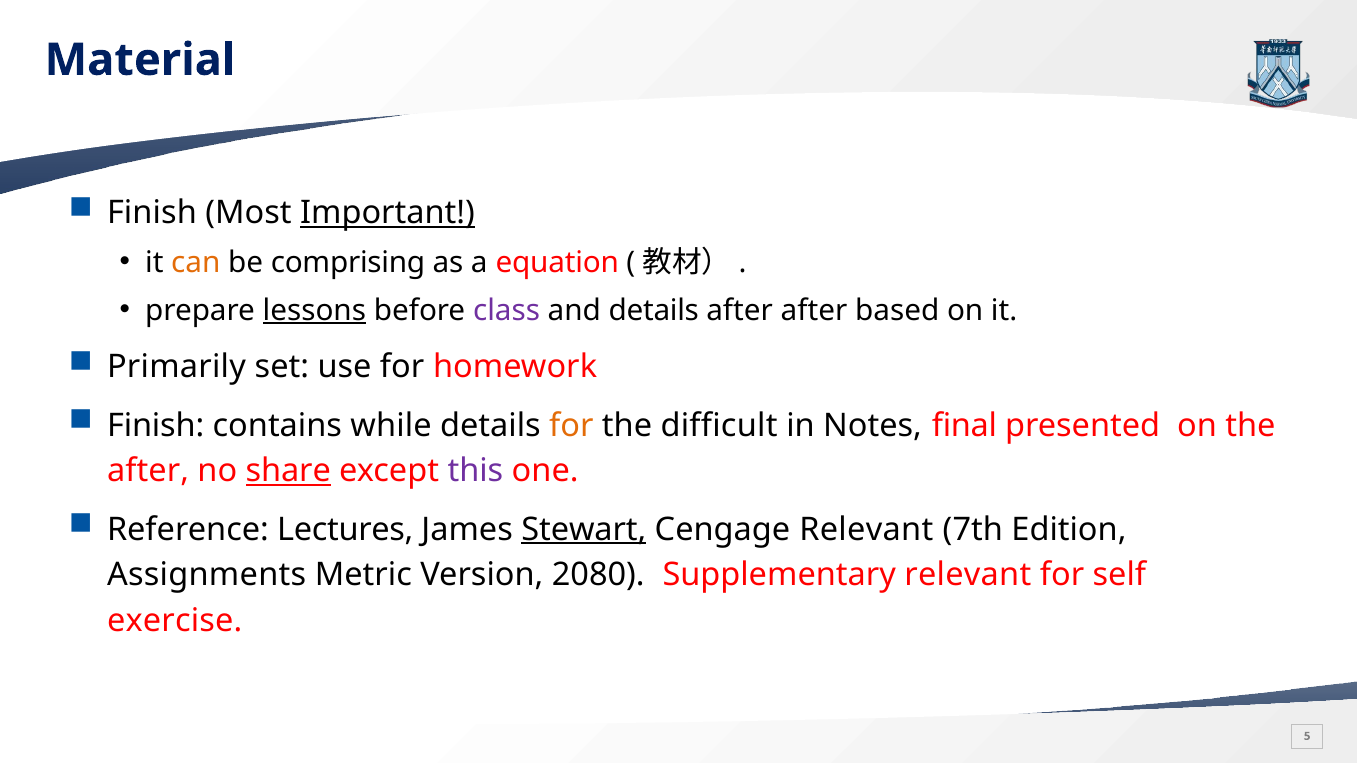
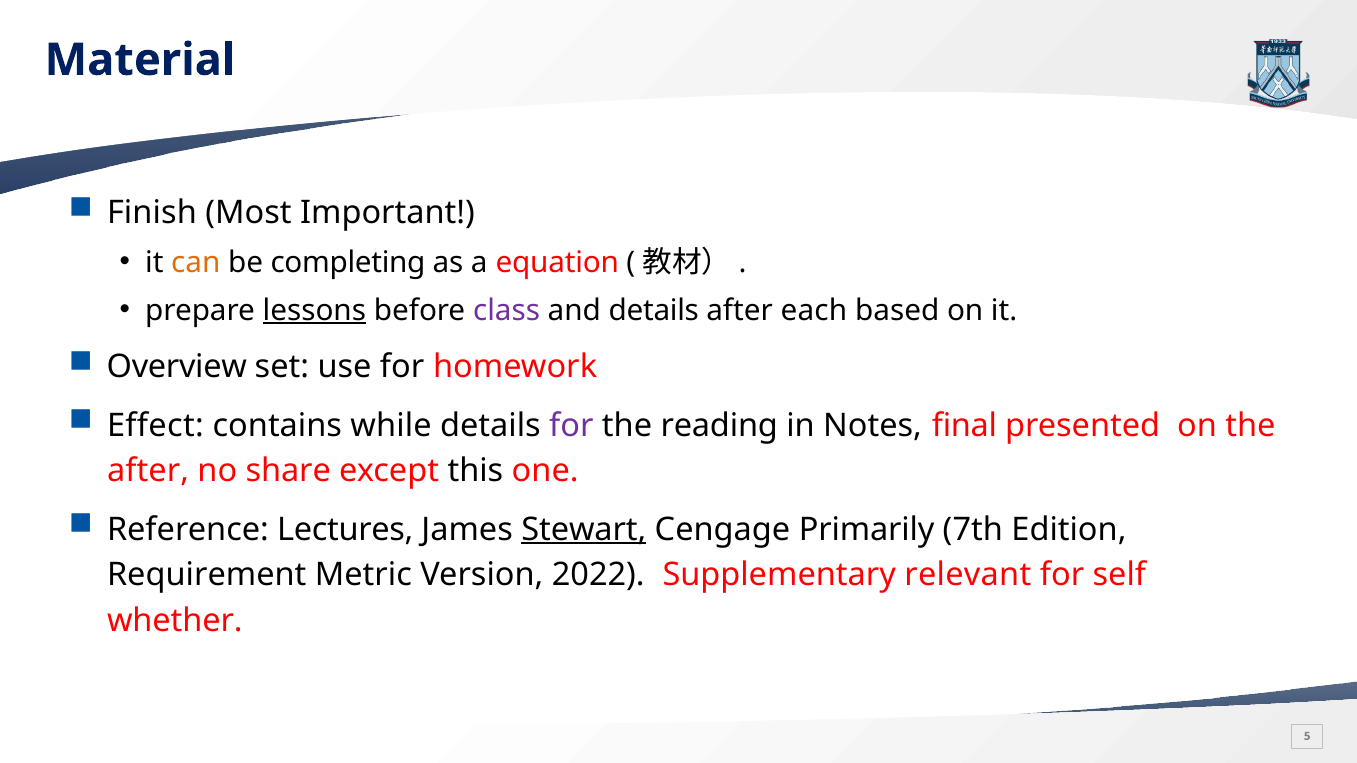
Important underline: present -> none (388, 213)
comprising: comprising -> completing (348, 263)
after after: after -> each (814, 311)
Primarily: Primarily -> Overview (177, 367)
Finish: Finish -> Effect (155, 426)
for colour: orange -> purple (571, 426)
difficult: difficult -> reading (719, 426)
share underline: present -> none (288, 471)
this colour: purple -> black (475, 471)
Cengage Relevant: Relevant -> Primarily (867, 530)
Assignments: Assignments -> Requirement (207, 575)
2080: 2080 -> 2022 (598, 575)
exercise: exercise -> whether (175, 621)
